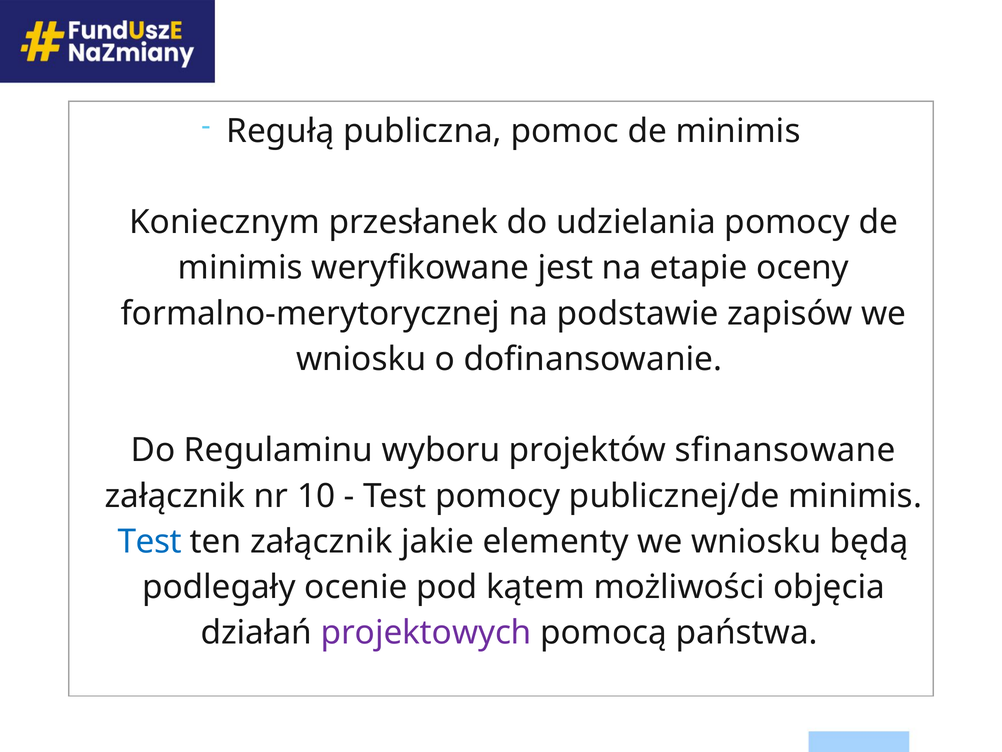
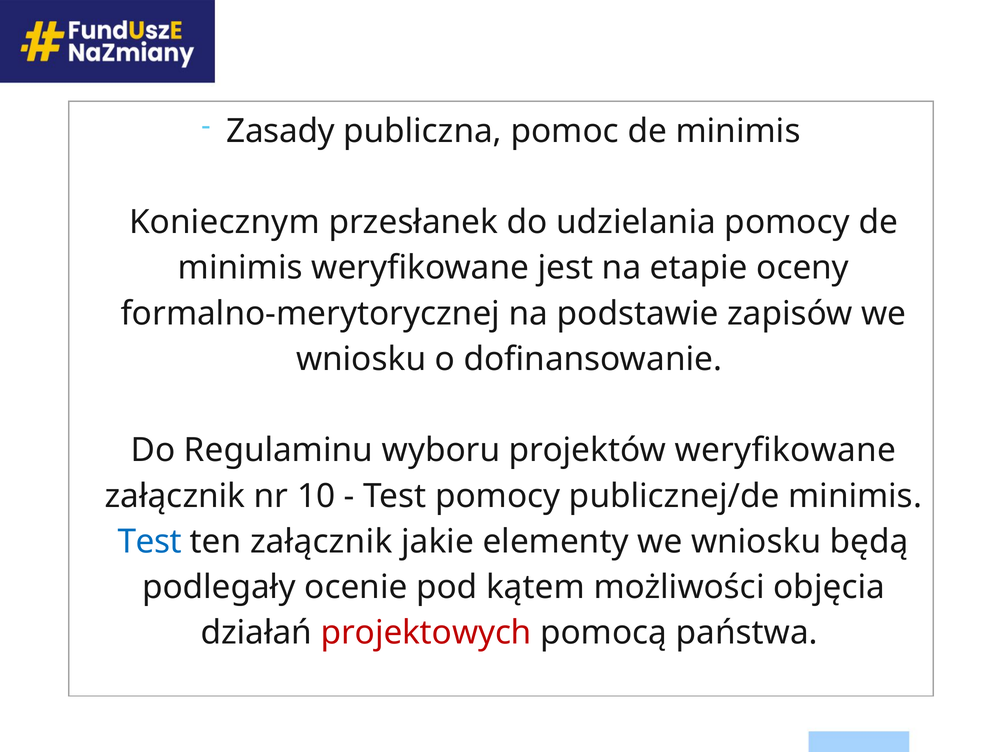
Regułą: Regułą -> Zasady (281, 131)
projektów sfinansowane: sfinansowane -> weryfikowane (785, 450)
projektowych colour: purple -> red (426, 633)
